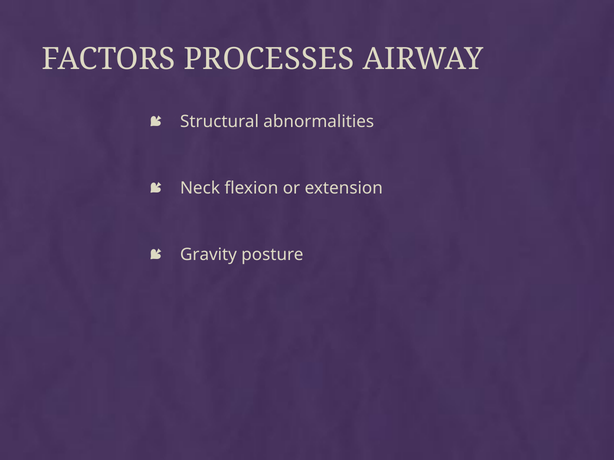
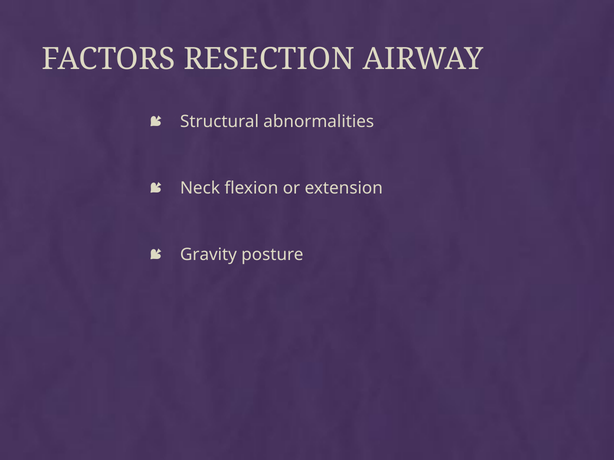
PROCESSES: PROCESSES -> RESECTION (269, 59)
